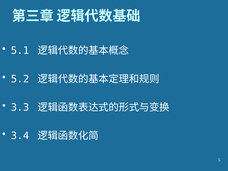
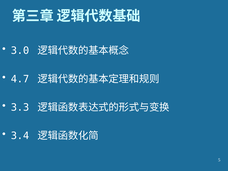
5.1: 5.1 -> 3.0 (20, 51)
5.2: 5.2 -> 4.7 (20, 79)
